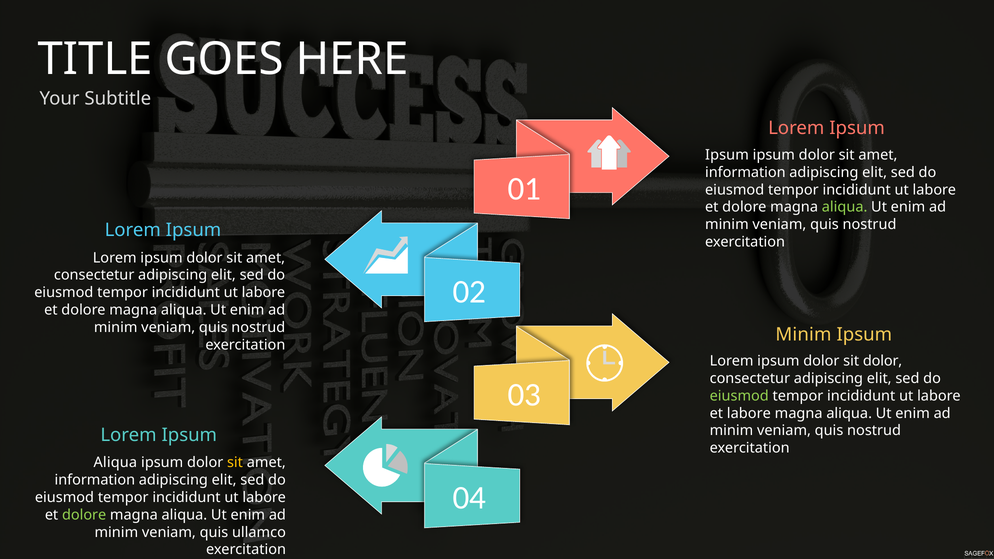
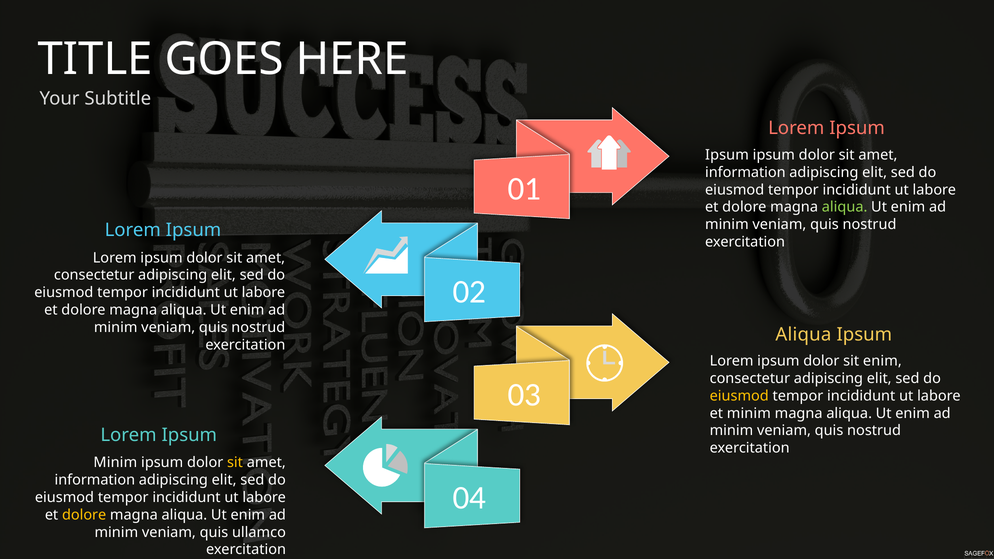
Minim: Minim -> Aliqua (803, 334)
sit dolor: dolor -> enim (882, 361)
eiusmod colour: light green -> yellow (739, 396)
et labore: labore -> minim (749, 413)
Aliqua: Aliqua -> Minim (115, 463)
dolore colour: light green -> yellow (84, 515)
